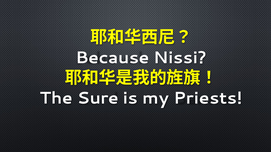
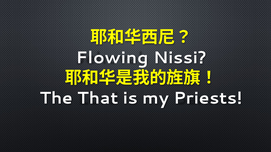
Because: Because -> Flowing (112, 58)
Sure: Sure -> That (98, 98)
